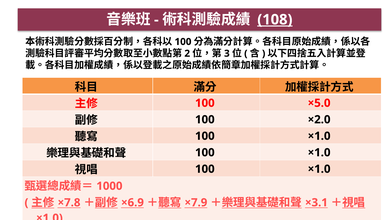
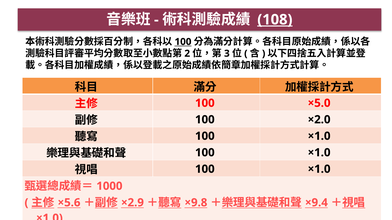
100 underline: none -> present (183, 42)
×7.8: ×7.8 -> ×5.6 (69, 203)
×6.9: ×6.9 -> ×2.9 (132, 203)
×7.9: ×7.9 -> ×9.8 (196, 203)
×3.1: ×3.1 -> ×9.4 (316, 203)
